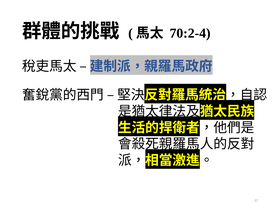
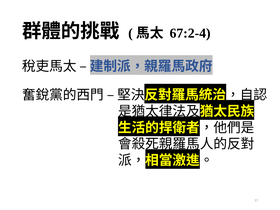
70:2-4: 70:2-4 -> 67:2-4 (190, 33)
